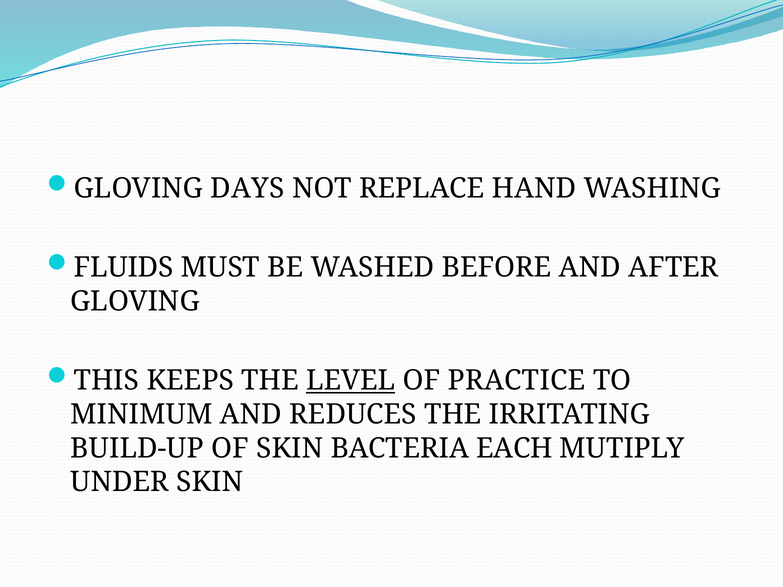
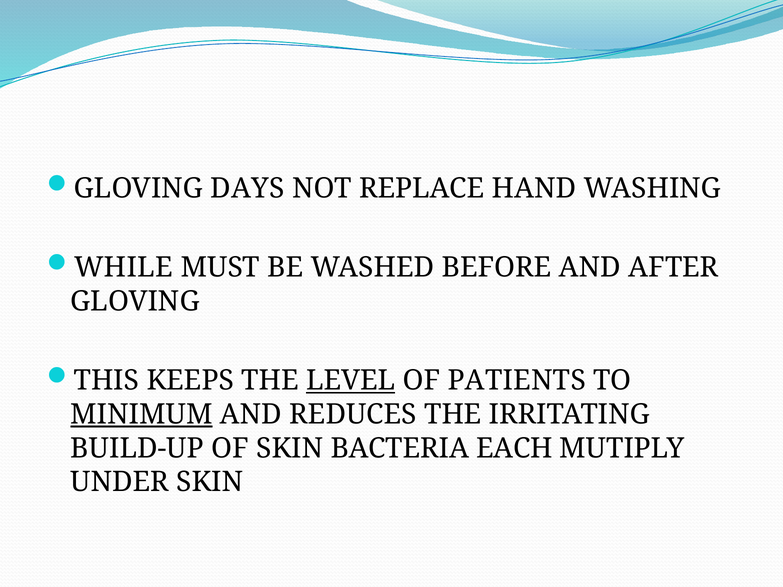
FLUIDS: FLUIDS -> WHILE (123, 268)
PRACTICE: PRACTICE -> PATIENTS (517, 381)
MINIMUM underline: none -> present (141, 415)
